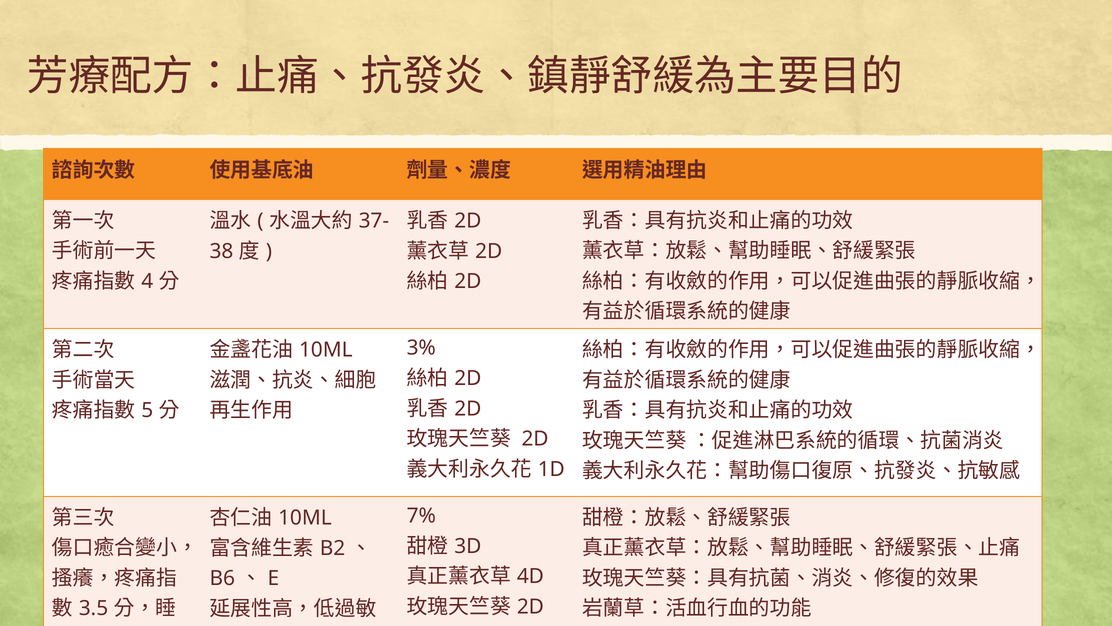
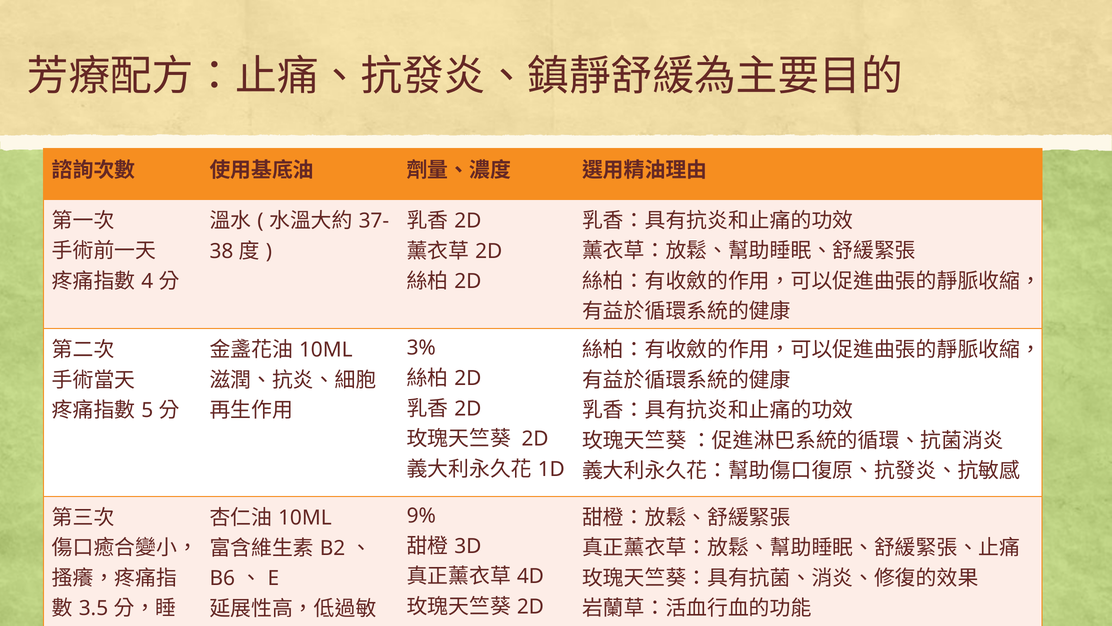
7%: 7% -> 9% (421, 516)
